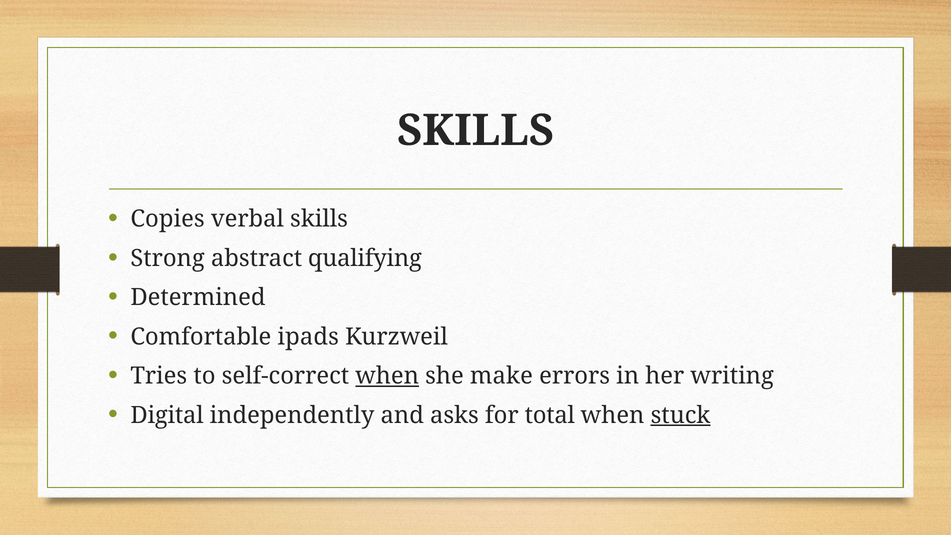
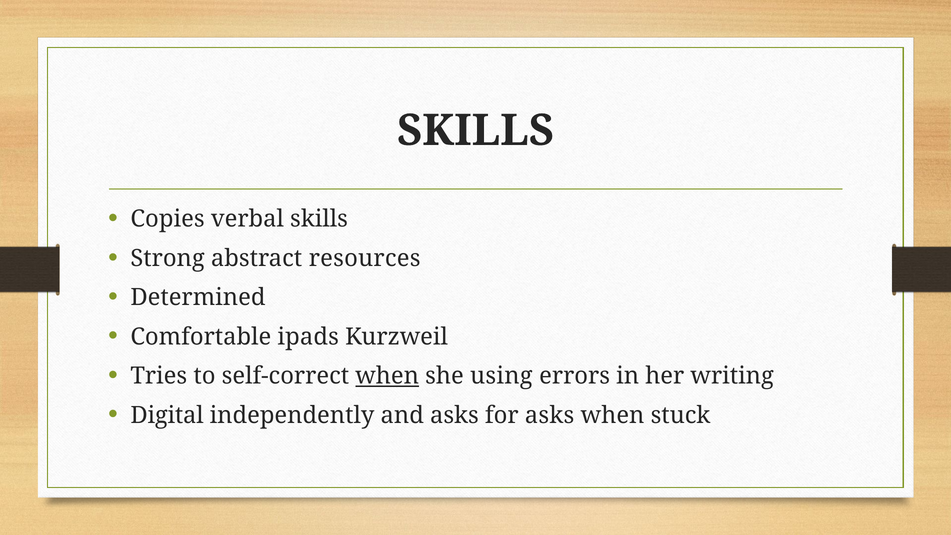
qualifying: qualifying -> resources (365, 258)
make: make -> using (501, 376)
for total: total -> asks (550, 415)
stuck underline: present -> none (680, 415)
